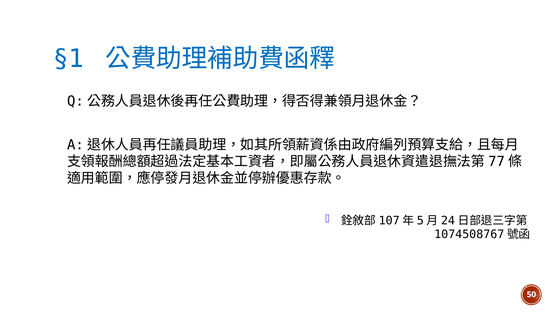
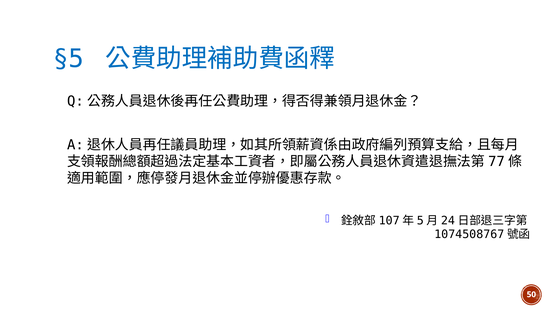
§1: §1 -> §5 (68, 59)
